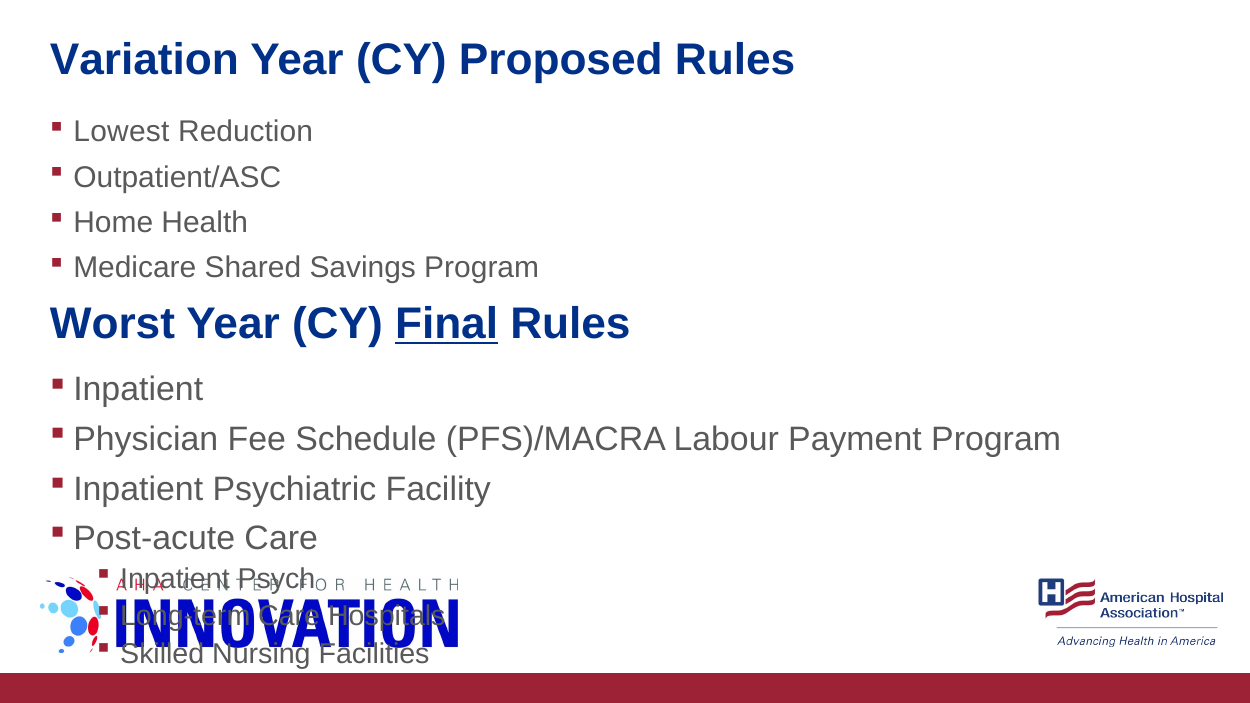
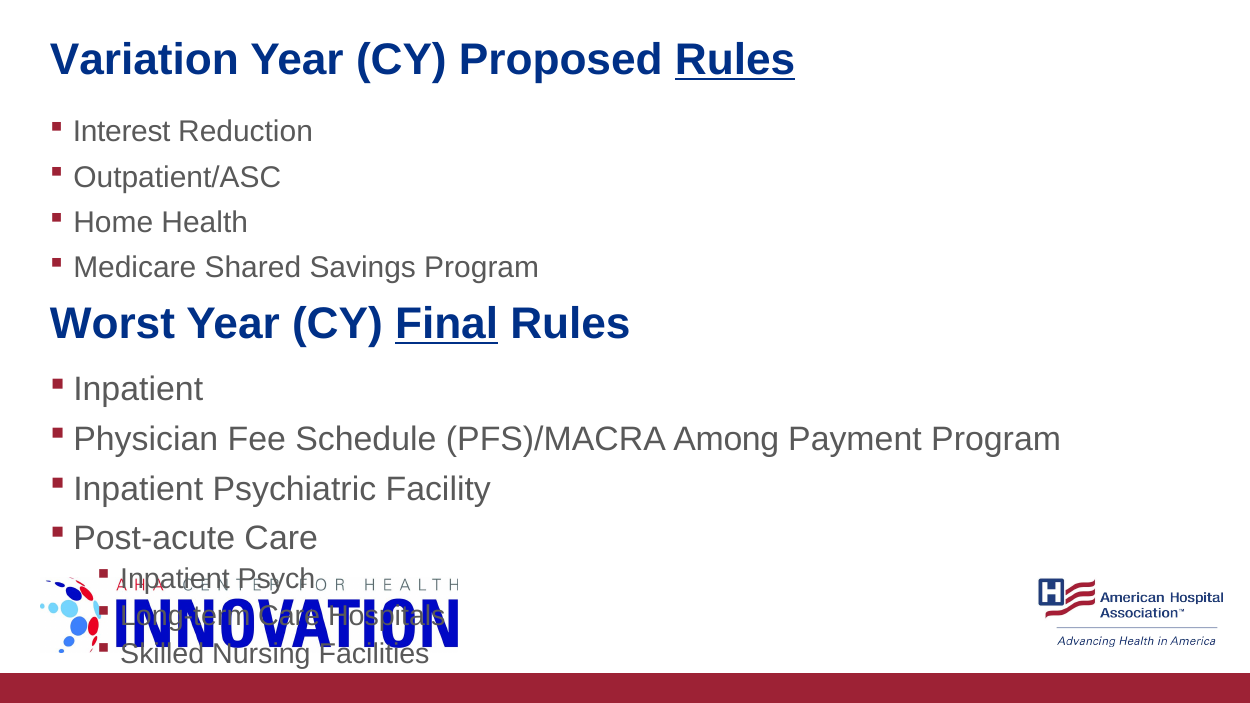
Rules underline: none -> present (735, 60)
Lowest: Lowest -> Interest (122, 132)
Labour: Labour -> Among (726, 439)
